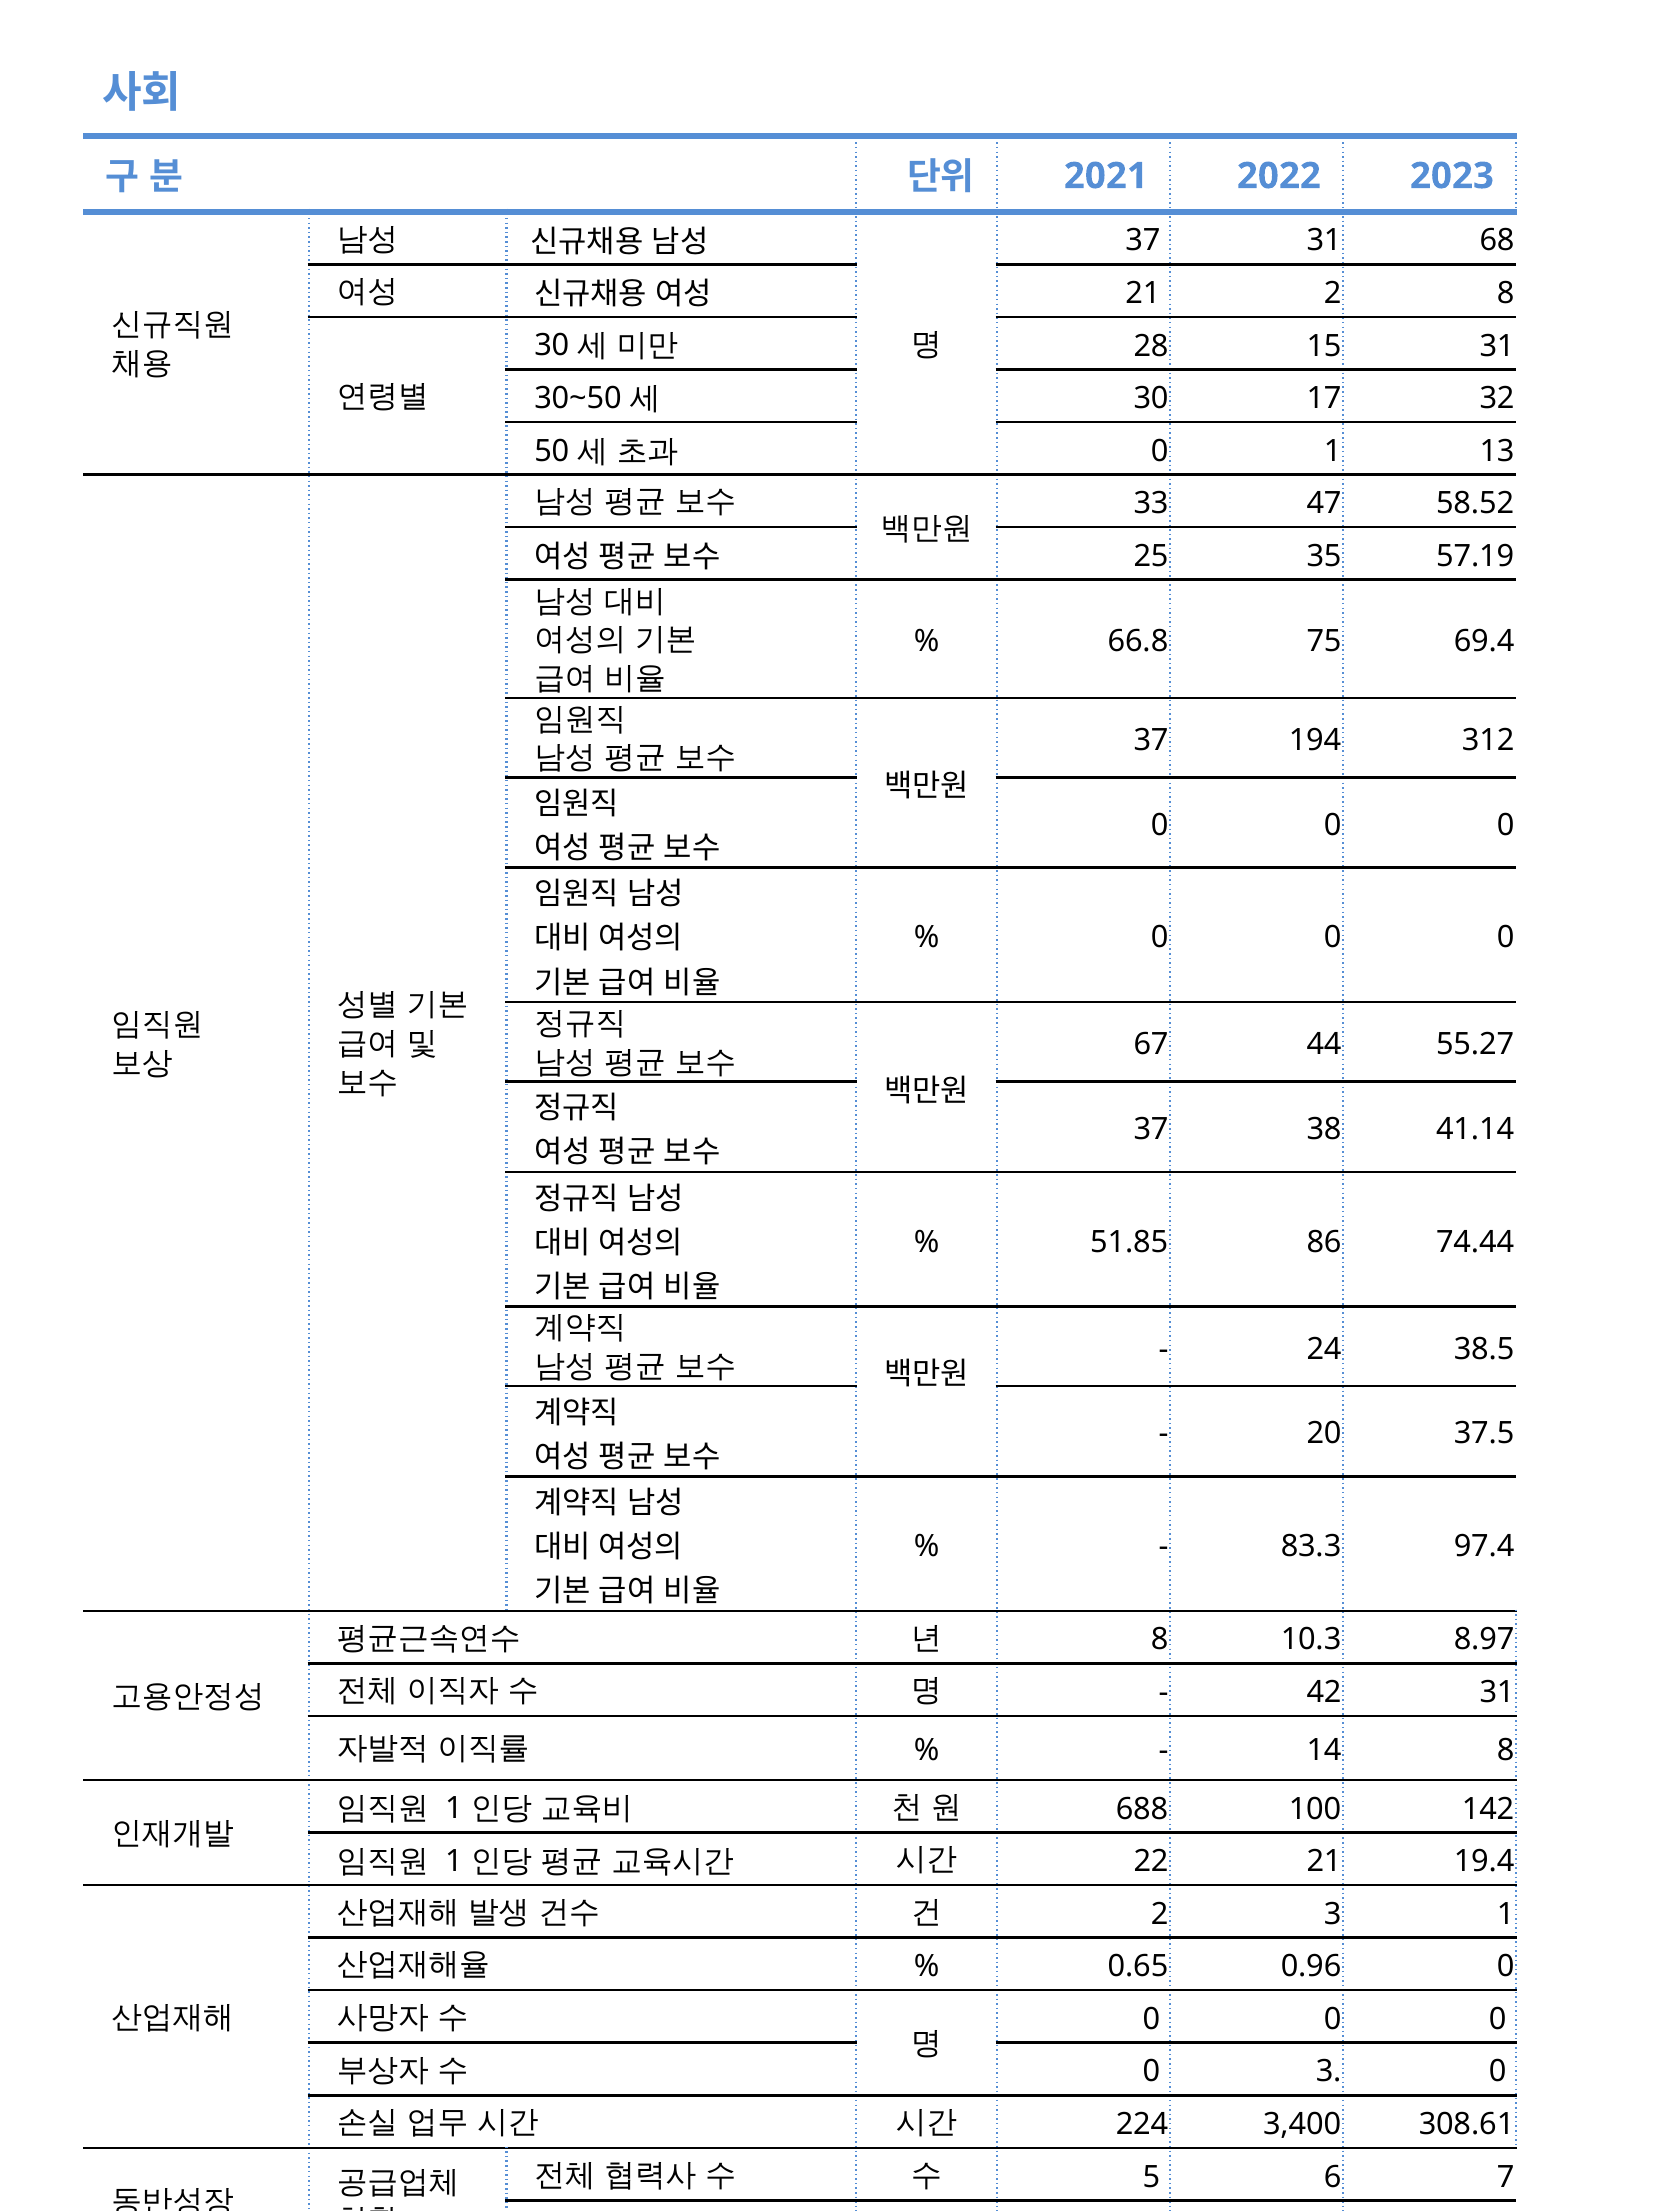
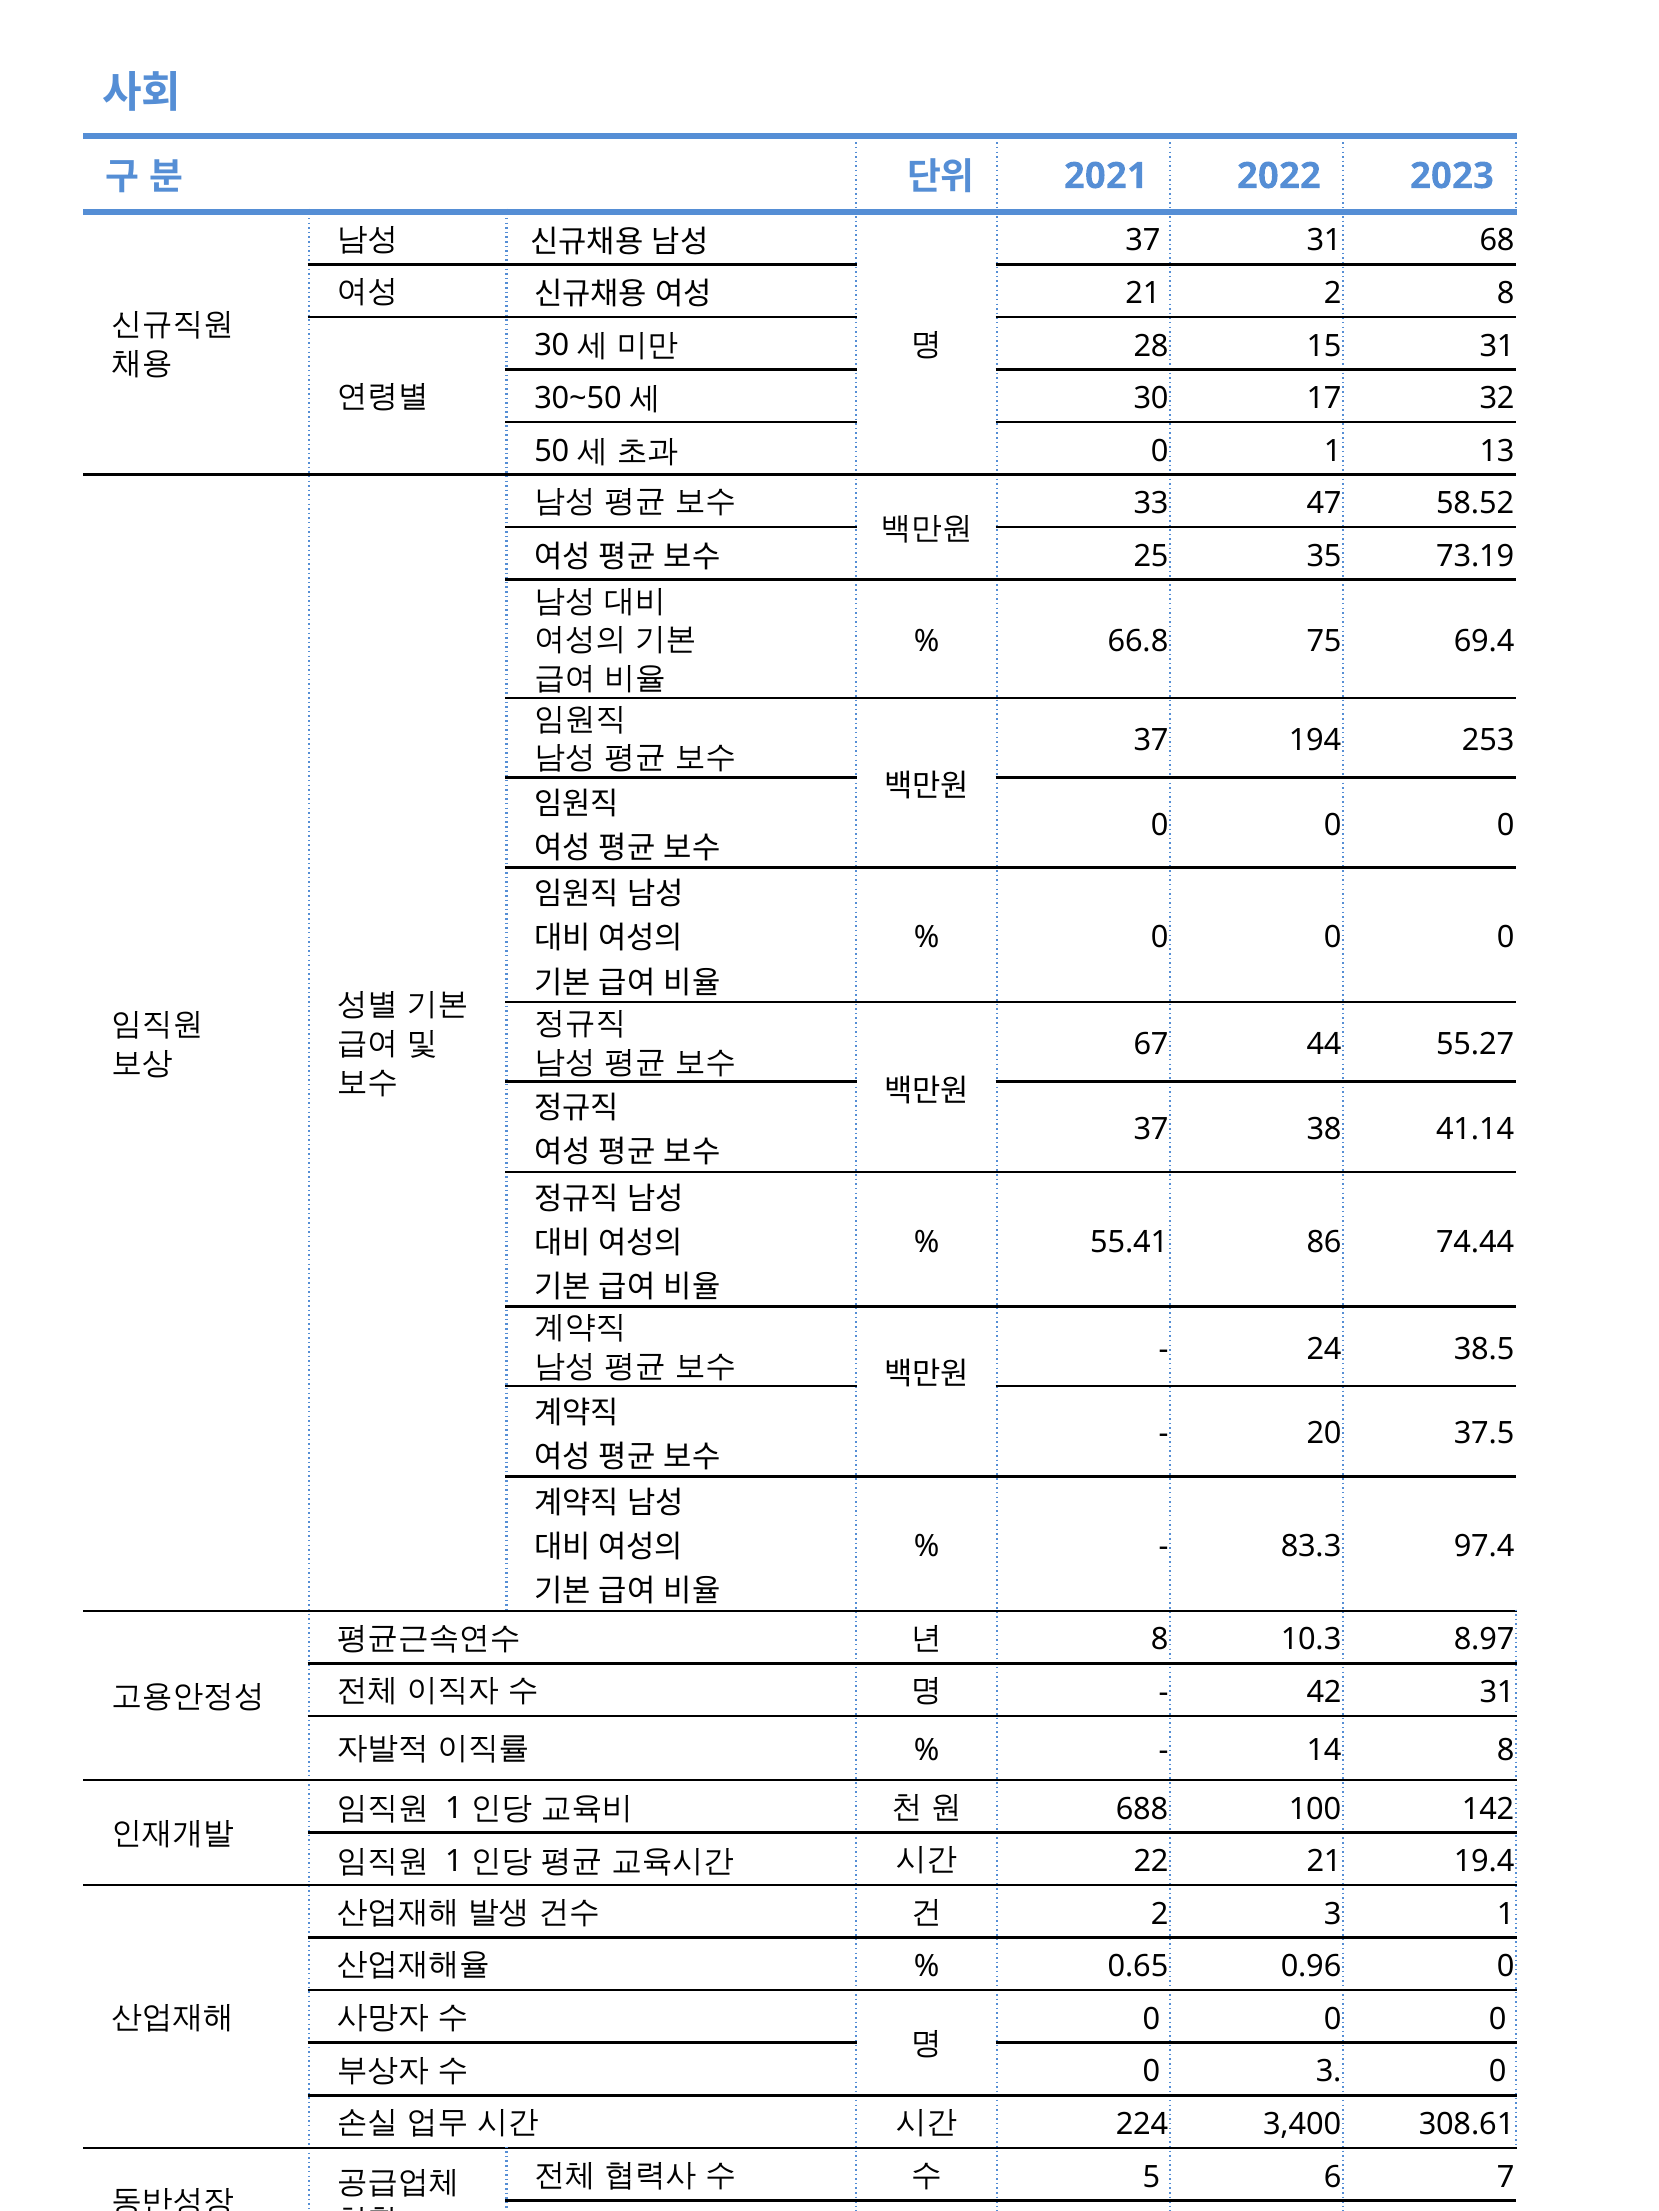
57.19: 57.19 -> 73.19 (1475, 556)
312: 312 -> 253 (1488, 741)
51.85: 51.85 -> 55.41 (1129, 1243)
